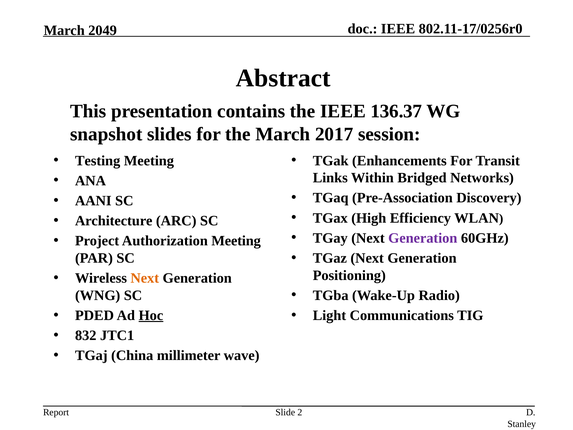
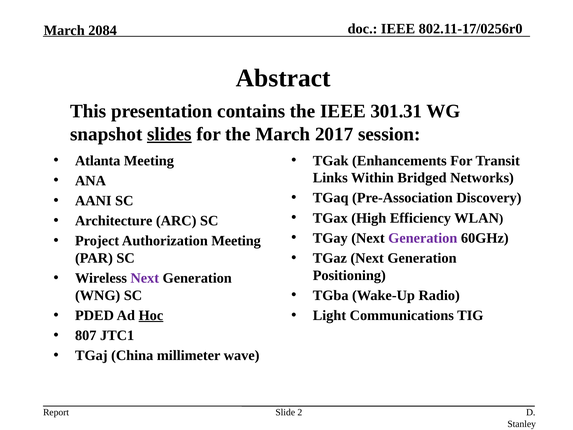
2049: 2049 -> 2084 (103, 31)
136.37: 136.37 -> 301.31 (396, 111)
slides underline: none -> present (169, 134)
Testing: Testing -> Atlanta (98, 161)
Next colour: orange -> purple (145, 278)
832: 832 -> 807 (86, 335)
